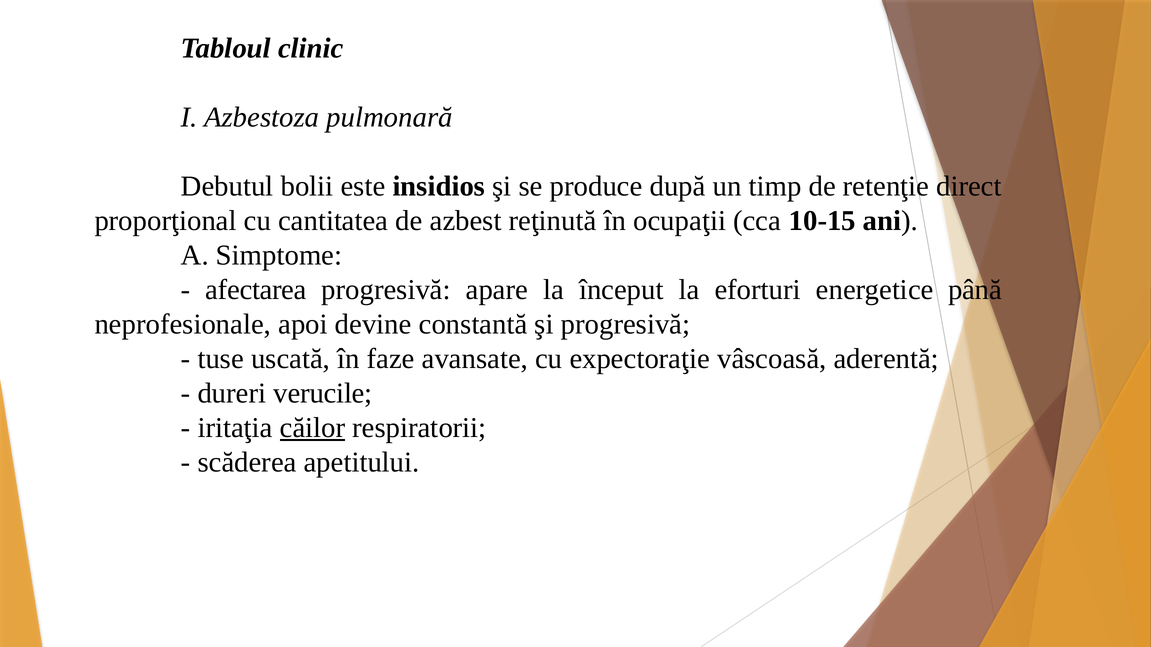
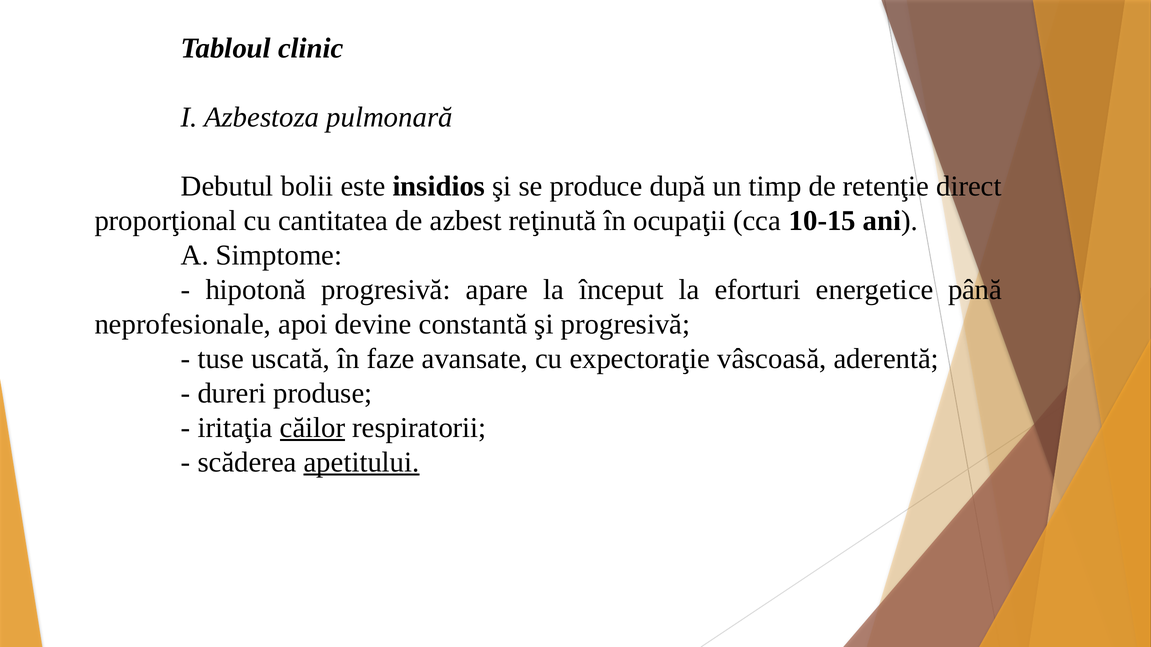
afectarea: afectarea -> hipotonă (256, 290)
verucile: verucile -> produse (323, 393)
apetitului underline: none -> present (362, 462)
